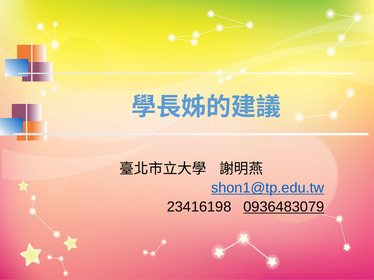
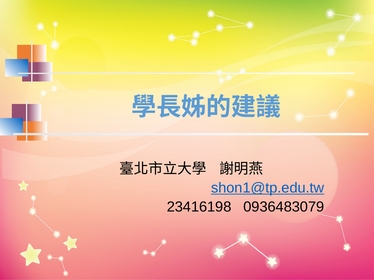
0936483079 underline: present -> none (284, 207)
